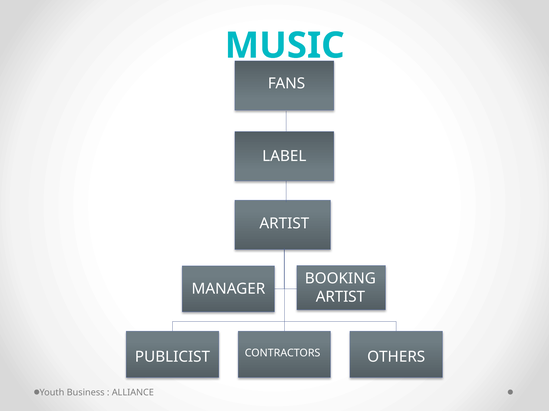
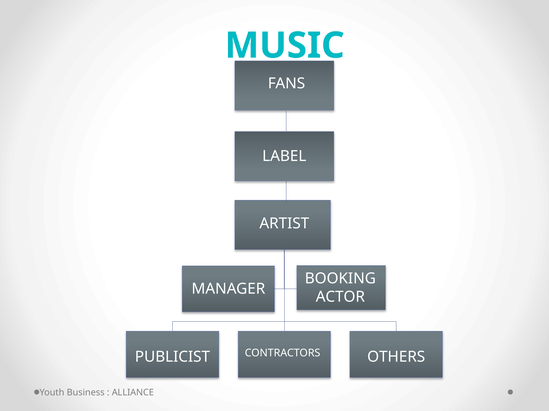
ARTIST: ARTIST -> ACTOR (340, 297)
